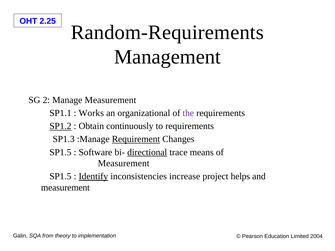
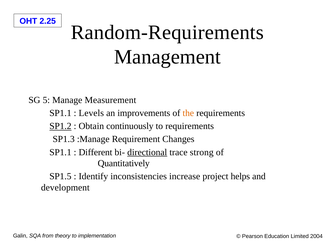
2: 2 -> 5 (46, 100)
Works: Works -> Levels (91, 113)
organizational: organizational -> improvements (144, 113)
the colour: purple -> orange (188, 113)
Requirement underline: present -> none (136, 139)
SP1.5: SP1.5 -> SP1.1 (60, 152)
Software: Software -> Different (95, 152)
means: means -> strong (202, 152)
Measurement: Measurement -> Quantitatively (124, 164)
Identify underline: present -> none (93, 177)
measurement: measurement -> development (65, 188)
